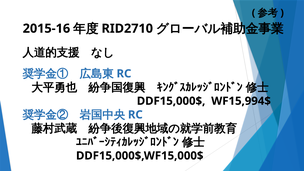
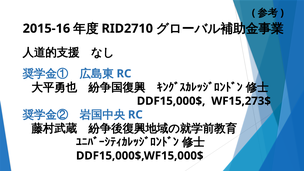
WF15,994$: WF15,994$ -> WF15,273$ (241, 101)
